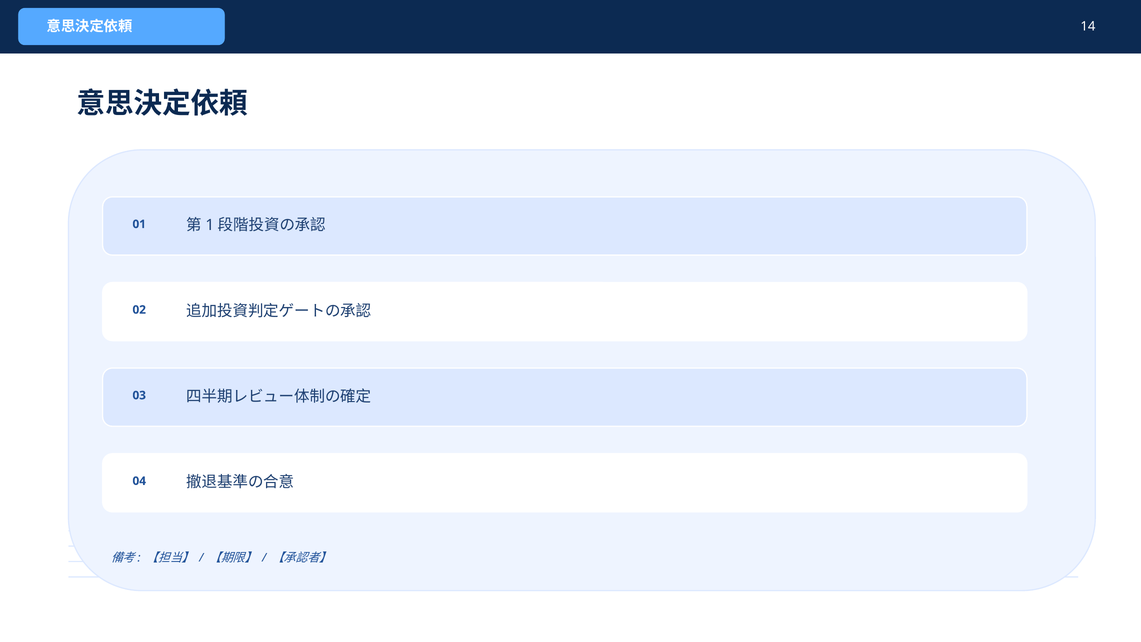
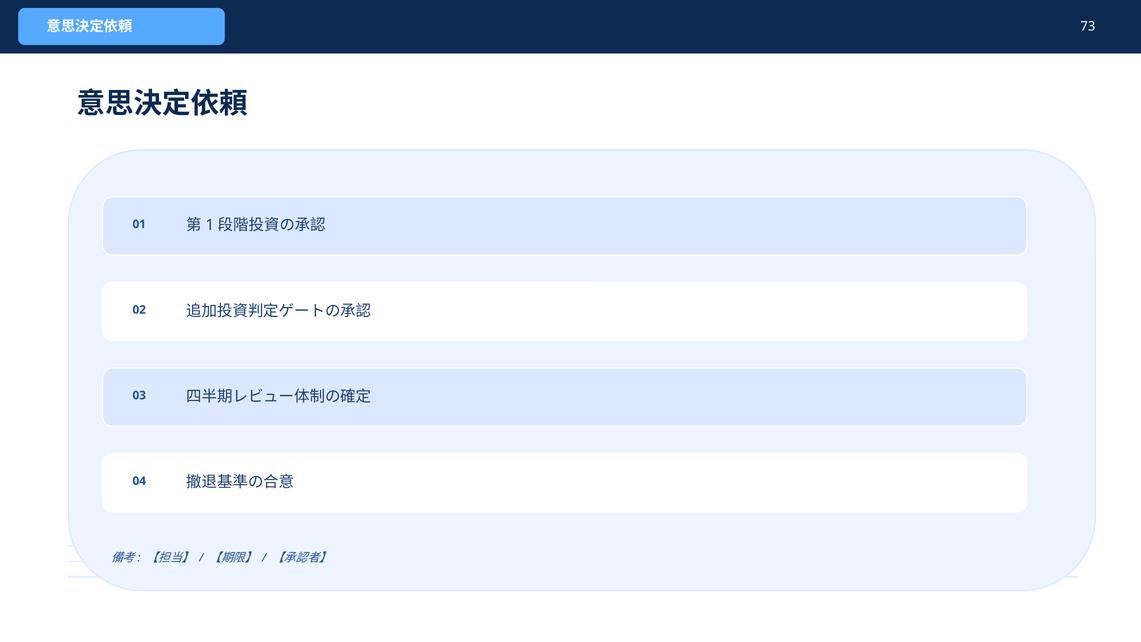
14: 14 -> 73 (1088, 27)
